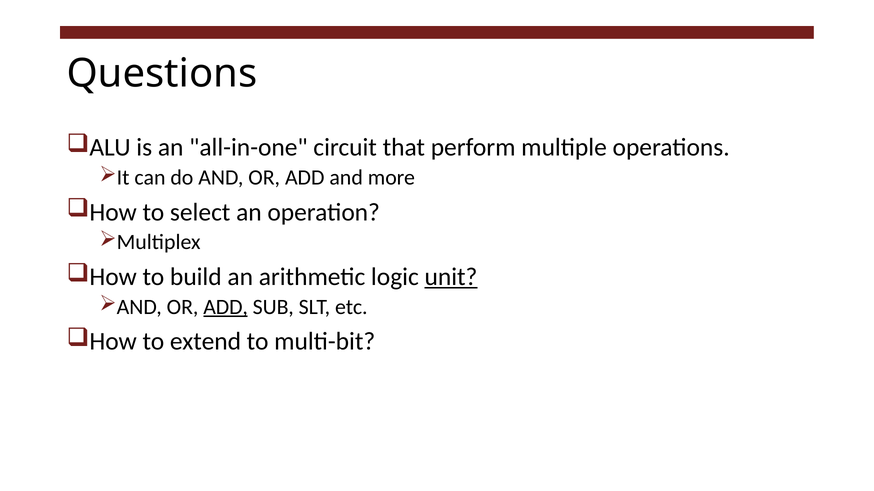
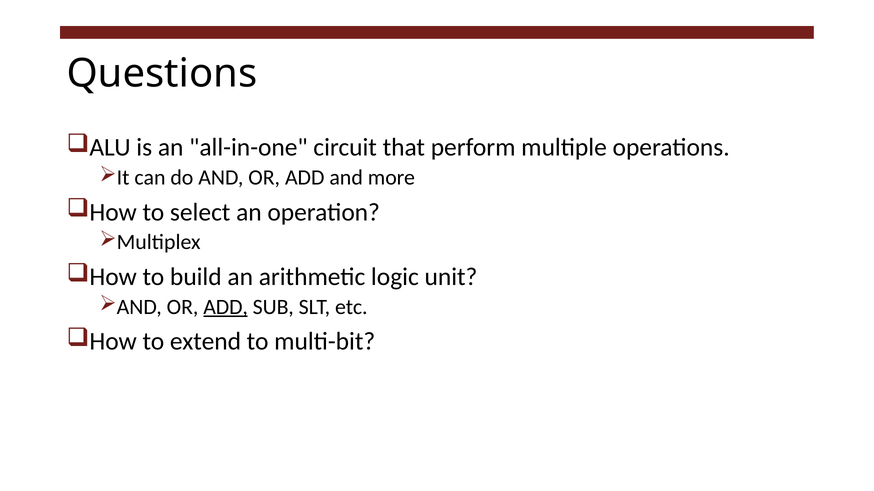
unit underline: present -> none (451, 277)
